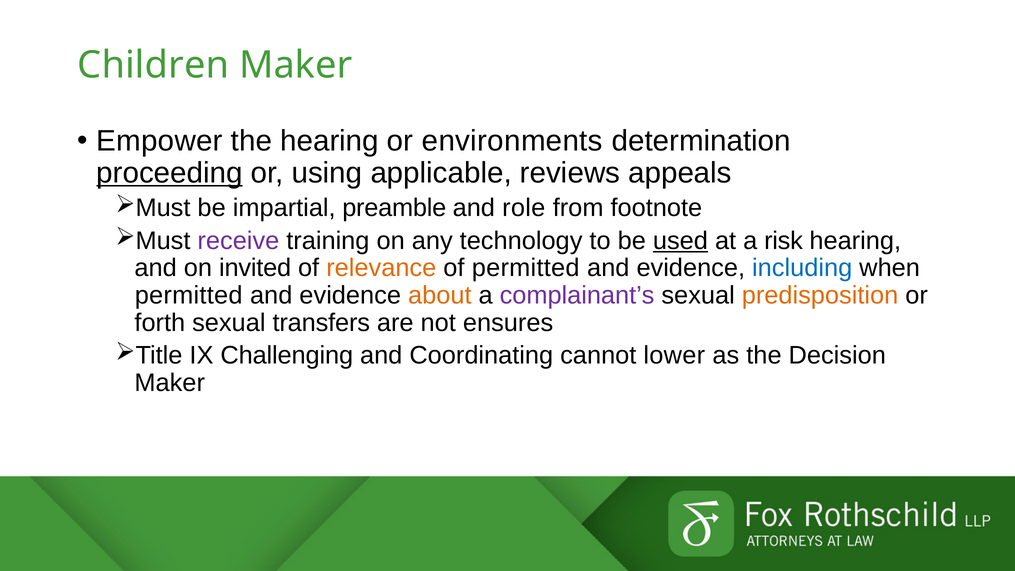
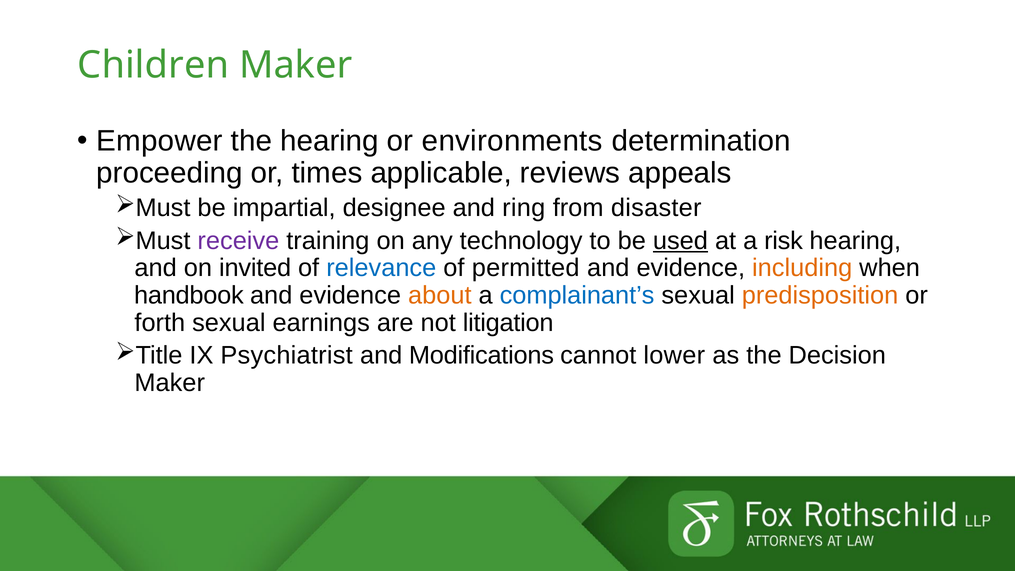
proceeding underline: present -> none (170, 173)
using: using -> times (327, 173)
preamble: preamble -> designee (394, 208)
role: role -> ring (524, 208)
footnote: footnote -> disaster (656, 208)
relevance colour: orange -> blue (381, 268)
including colour: blue -> orange (802, 268)
permitted: permitted -> handbook (189, 295)
complainant’s colour: purple -> blue (577, 295)
transfers: transfers -> earnings (321, 323)
ensures: ensures -> litigation (508, 323)
Challenging: Challenging -> Psychiatrist (287, 355)
Coordinating: Coordinating -> Modifications (481, 355)
